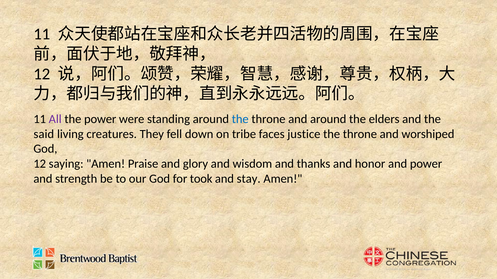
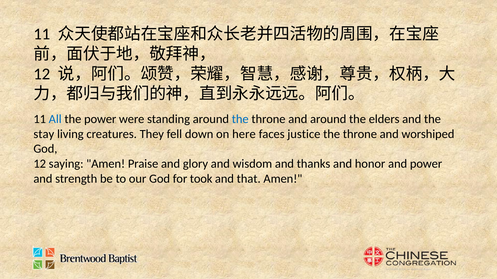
All colour: purple -> blue (55, 119)
said: said -> stay (44, 134)
tribe: tribe -> here (244, 134)
stay: stay -> that (249, 179)
